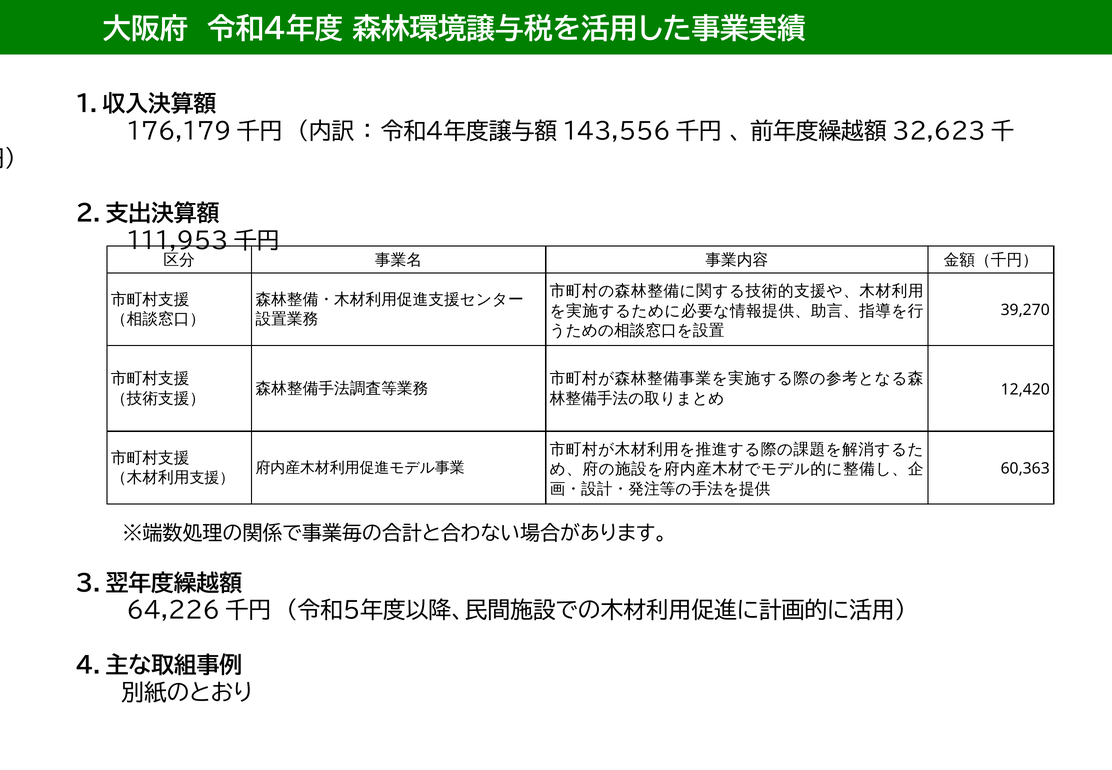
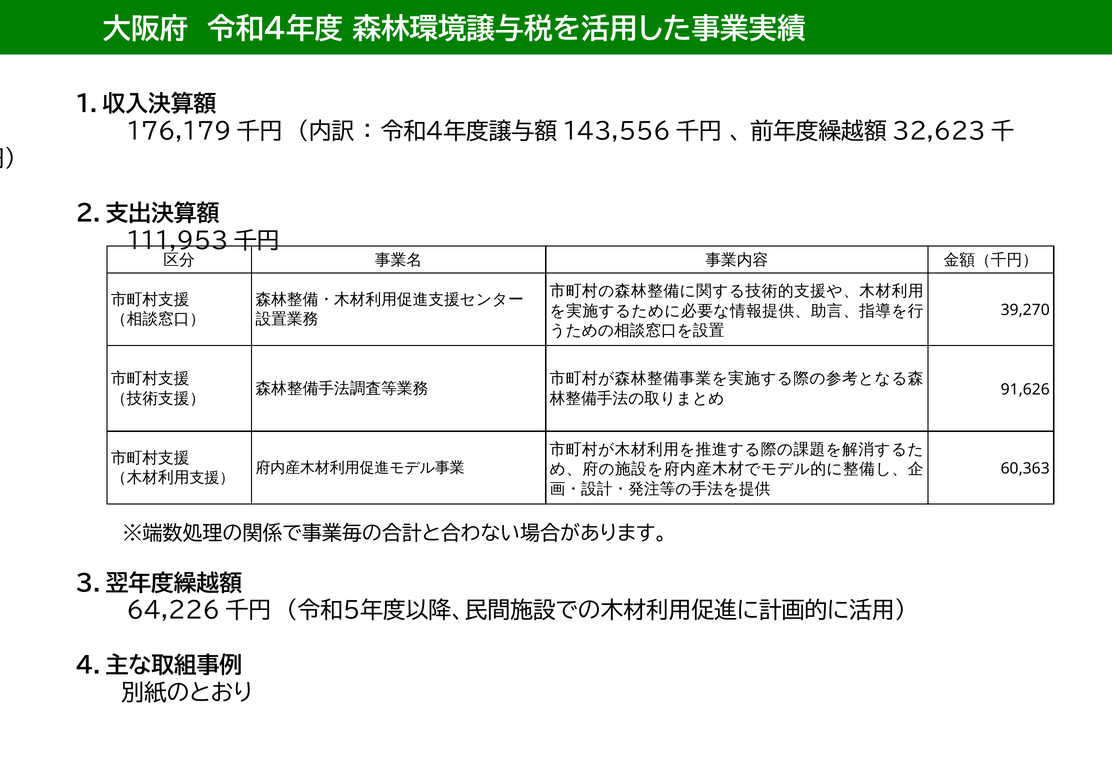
12,420: 12,420 -> 91,626 (1025, 389)
